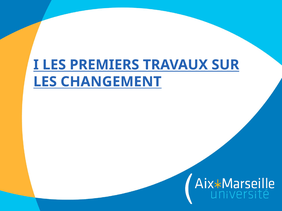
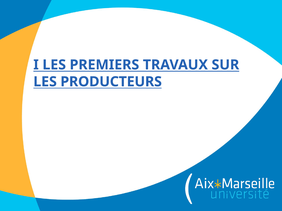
CHANGEMENT: CHANGEMENT -> PRODUCTEURS (111, 82)
